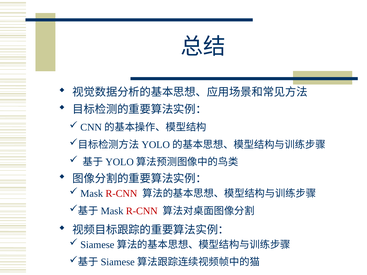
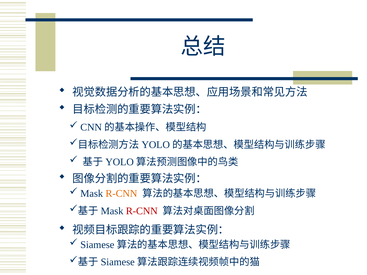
R-CNN colour: red -> orange (121, 194)
